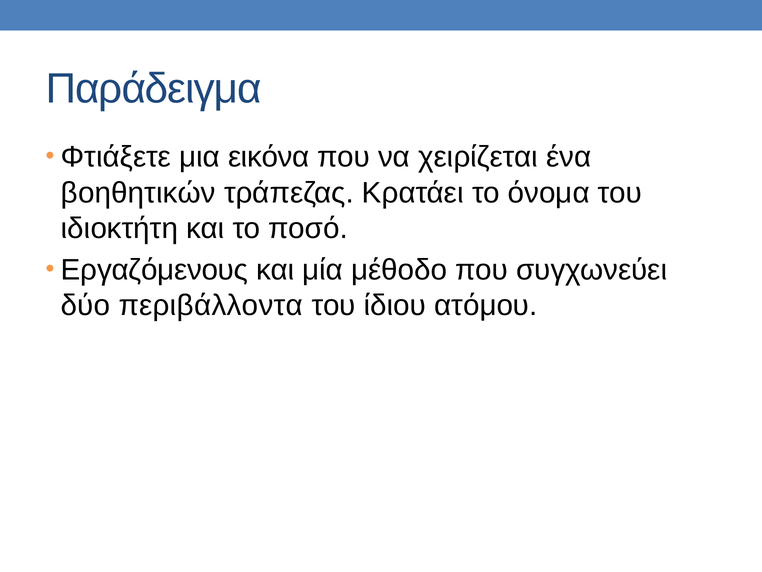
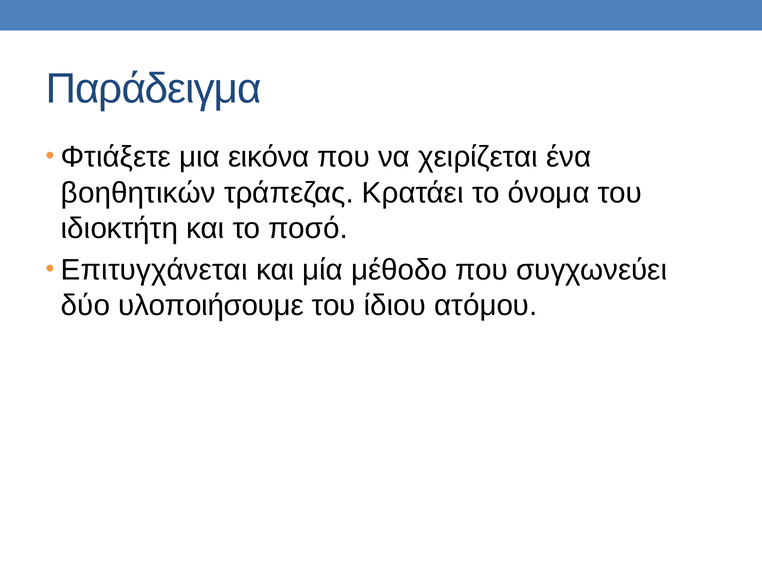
Εργαζόμενους: Εργαζόμενους -> Επιτυγχάνεται (154, 270)
περιβάλλοντα: περιβάλλοντα -> υλοποιήσουμε (211, 305)
